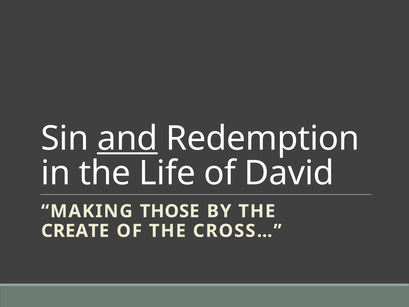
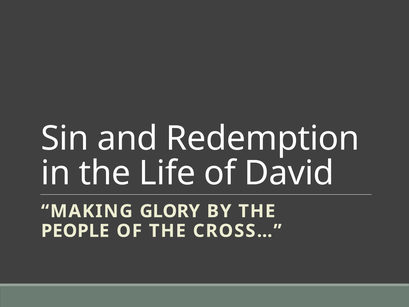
and underline: present -> none (128, 138)
THOSE: THOSE -> GLORY (170, 211)
CREATE: CREATE -> PEOPLE (75, 231)
